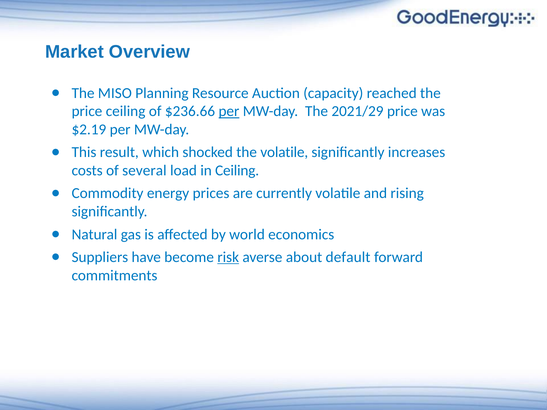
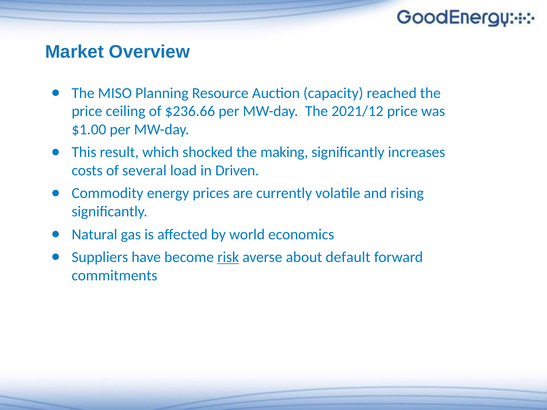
per underline: present -> none (229, 111)
2021/29: 2021/29 -> 2021/12 (357, 111)
$2.19: $2.19 -> $1.00 (89, 130)
the volatile: volatile -> making (284, 152)
in Ceiling: Ceiling -> Driven (237, 171)
